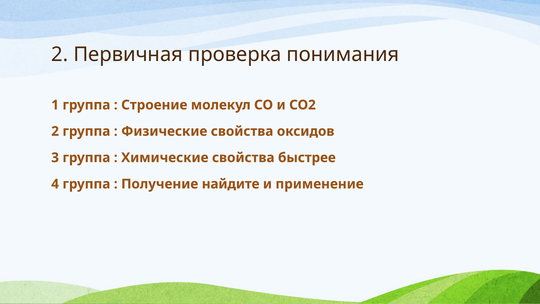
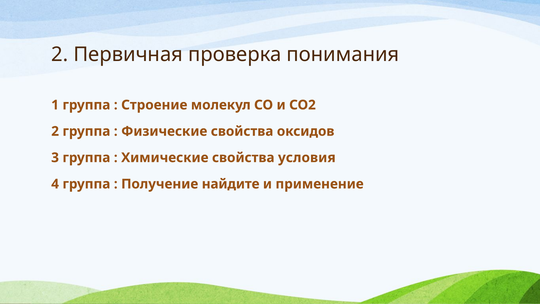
быстрее: быстрее -> условия (307, 158)
